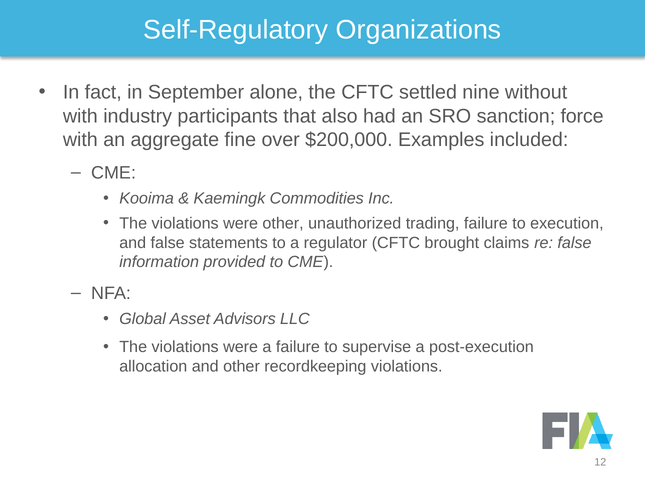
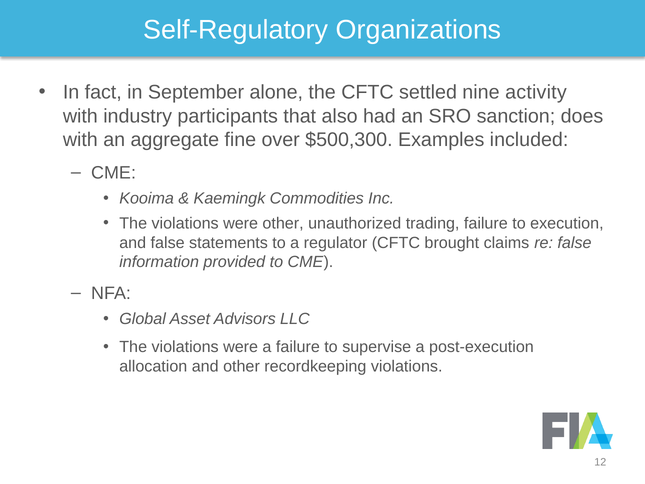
without: without -> activity (536, 92)
force: force -> does (582, 116)
$200,000: $200,000 -> $500,300 (349, 140)
